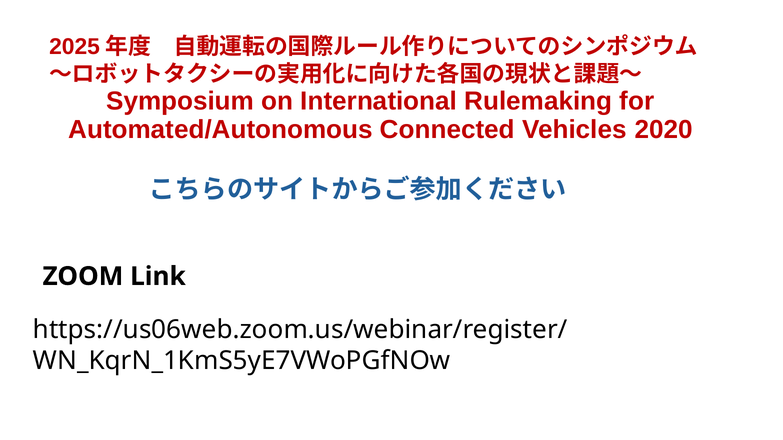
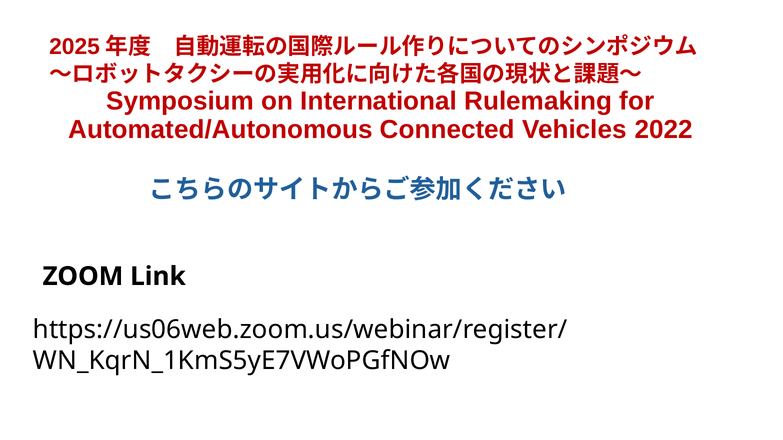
2020: 2020 -> 2022 (664, 130)
